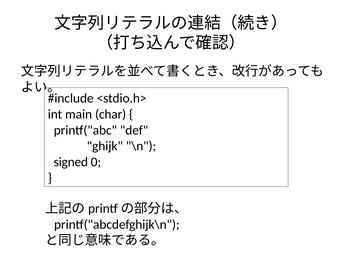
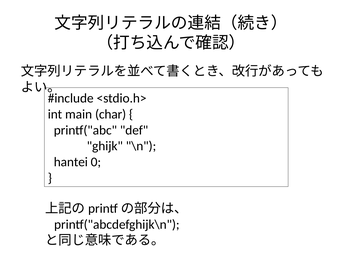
signed: signed -> hantei (71, 162)
